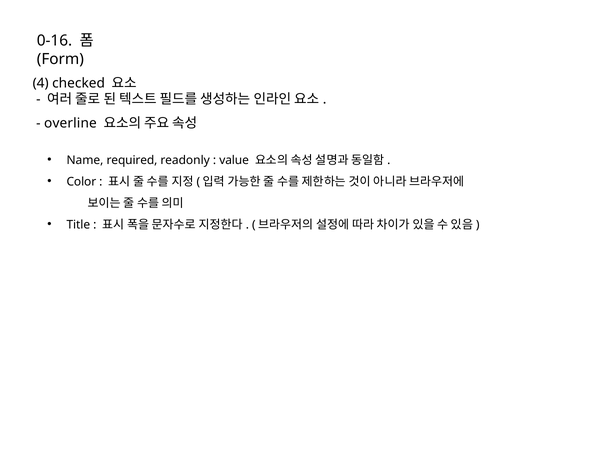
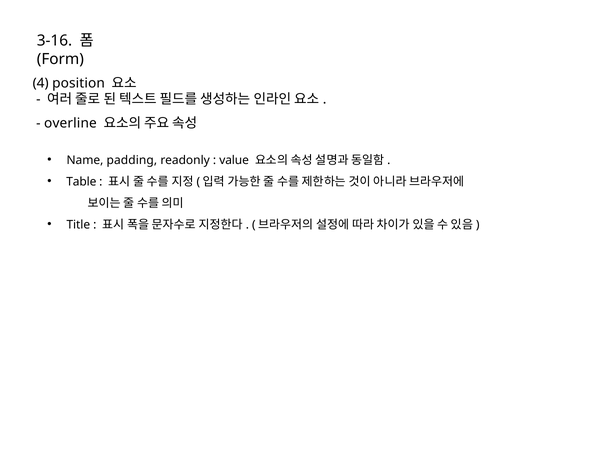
0-16: 0-16 -> 3-16 (54, 41)
checked: checked -> position (79, 83)
required: required -> padding (132, 160)
Color: Color -> Table (81, 182)
